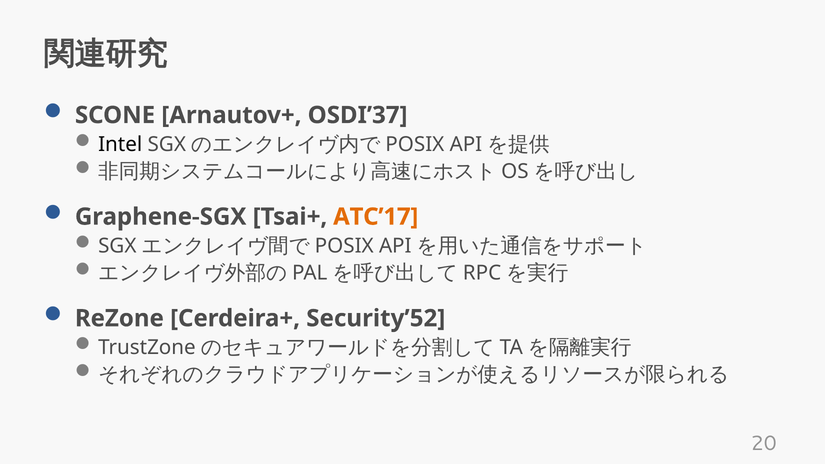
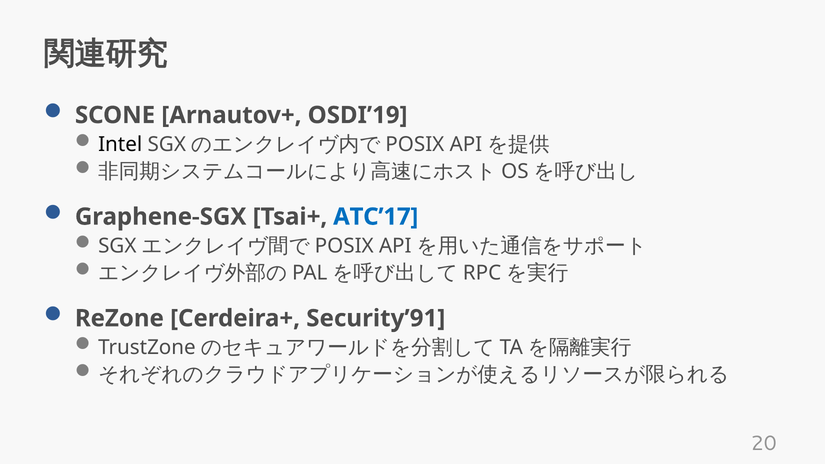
OSDI’37: OSDI’37 -> OSDI’19 (358, 115)
ATC’17 colour: orange -> blue (376, 217)
Security’52: Security’52 -> Security’91 (376, 318)
